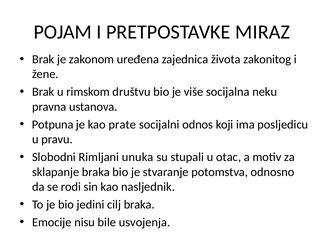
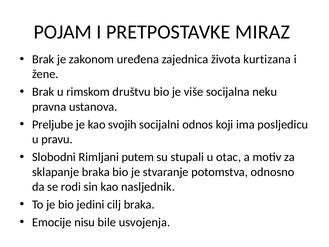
zakonitog: zakonitog -> kurtizana (267, 59)
Potpuna: Potpuna -> Preljube (53, 124)
prate: prate -> svojih (122, 124)
unuka: unuka -> putem (138, 157)
